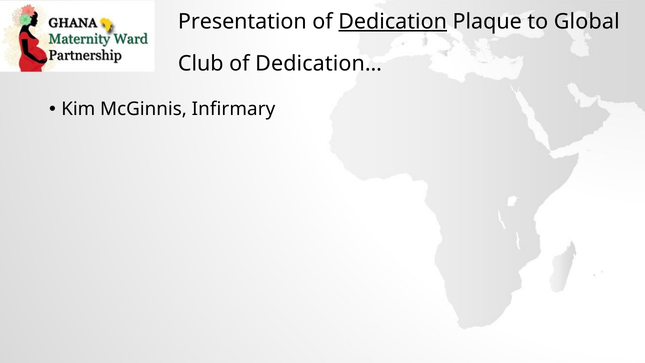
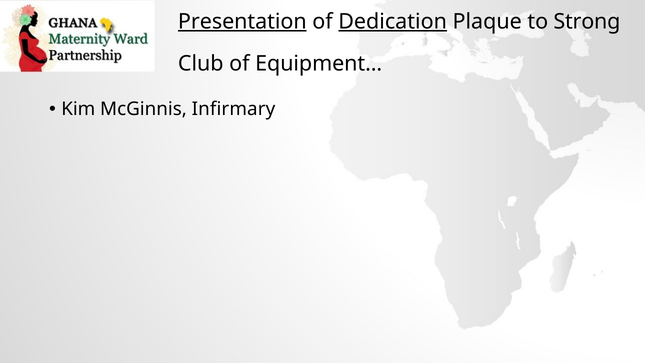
Presentation underline: none -> present (242, 22)
Global: Global -> Strong (587, 22)
Dedication…: Dedication… -> Equipment… (319, 63)
